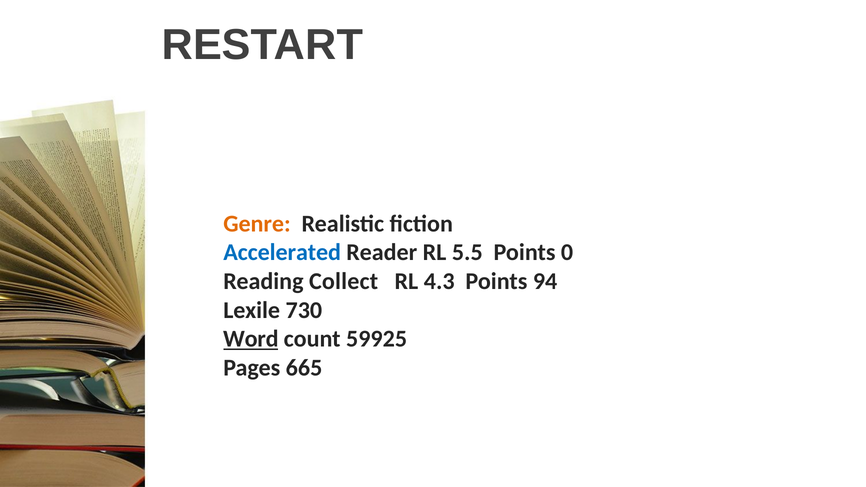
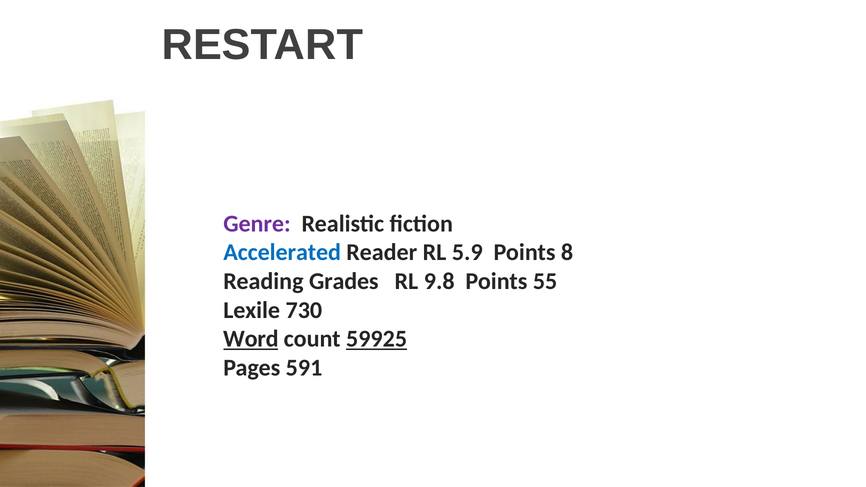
Genre colour: orange -> purple (257, 224)
5.5: 5.5 -> 5.9 (467, 253)
0: 0 -> 8 (567, 253)
Collect: Collect -> Grades (344, 281)
4.3: 4.3 -> 9.8 (439, 281)
94: 94 -> 55 (545, 281)
59925 underline: none -> present (377, 339)
665: 665 -> 591 (304, 368)
